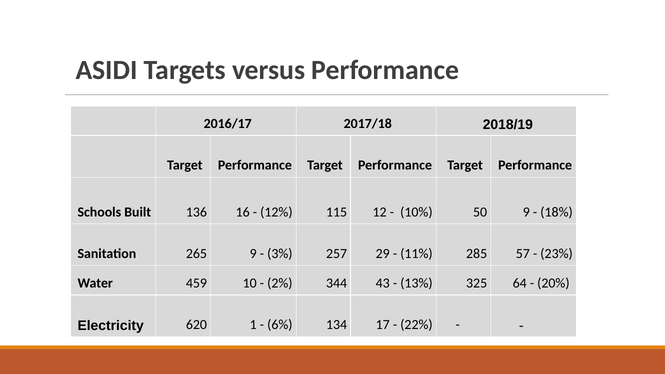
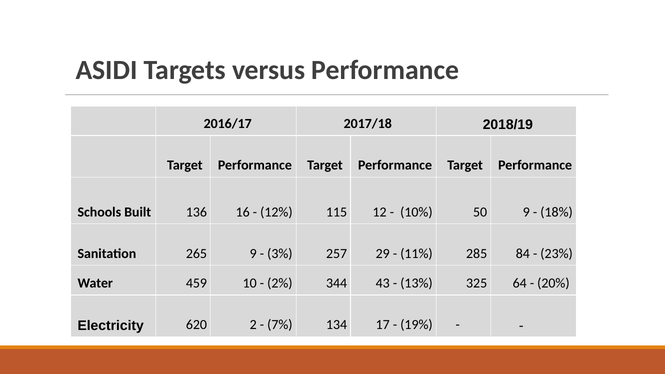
57: 57 -> 84 (523, 254)
1: 1 -> 2 (253, 325)
6%: 6% -> 7% (280, 325)
22%: 22% -> 19% (416, 325)
